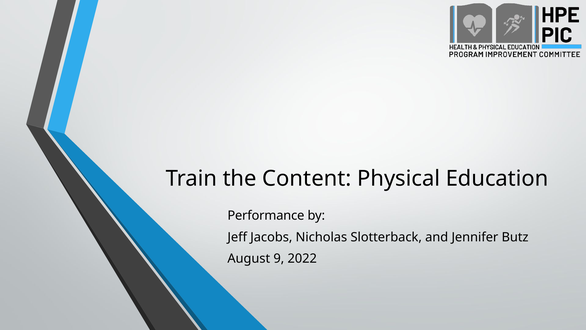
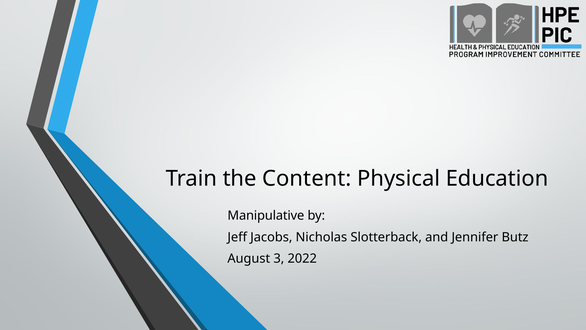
Performance: Performance -> Manipulative (266, 215)
9: 9 -> 3 (279, 258)
